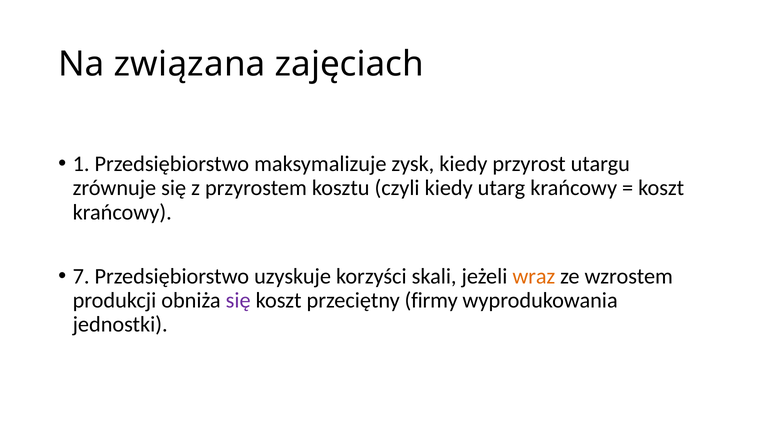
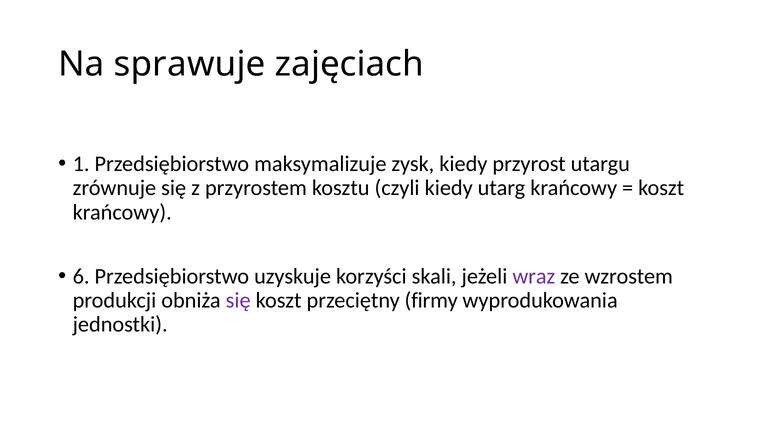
związana: związana -> sprawuje (190, 64)
7: 7 -> 6 (81, 276)
wraz colour: orange -> purple (534, 276)
